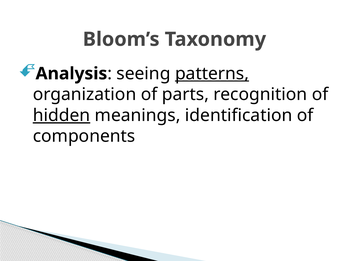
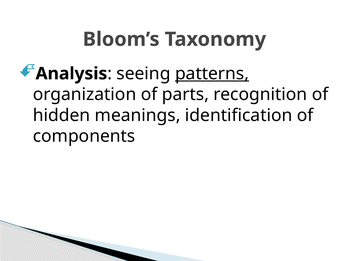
hidden underline: present -> none (62, 116)
